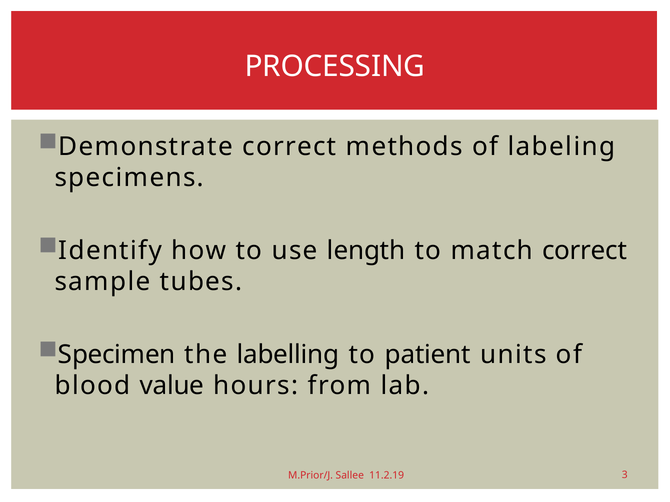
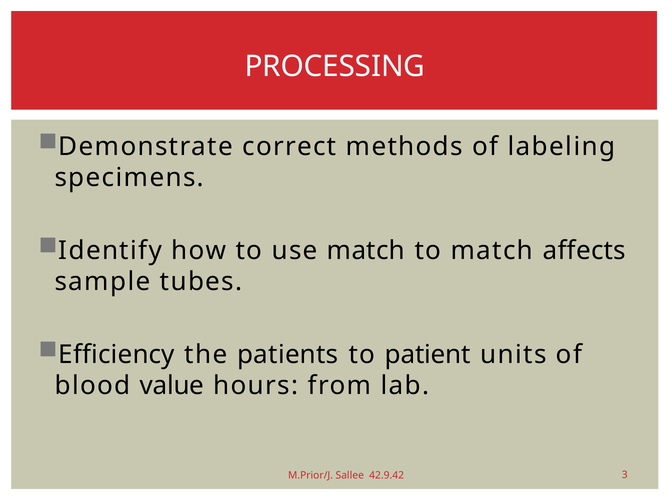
use length: length -> match (366, 251)
match correct: correct -> affects (584, 251)
Specimen: Specimen -> Efficiency (117, 355)
labelling: labelling -> patients (288, 355)
11.2.19: 11.2.19 -> 42.9.42 (387, 476)
